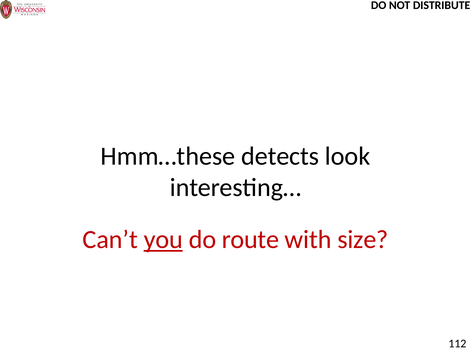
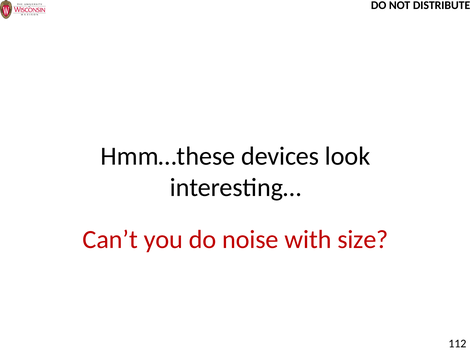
detects: detects -> devices (280, 156)
you underline: present -> none (163, 240)
route: route -> noise (250, 240)
